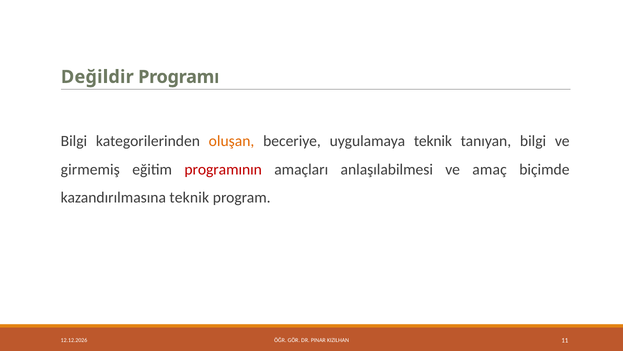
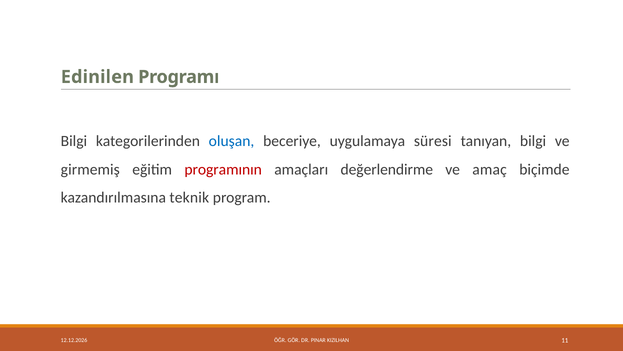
Değildir: Değildir -> Edinilen (97, 77)
oluşan colour: orange -> blue (232, 141)
uygulamaya teknik: teknik -> süresi (433, 141)
anlaşılabilmesi: anlaşılabilmesi -> değerlendirme (387, 169)
